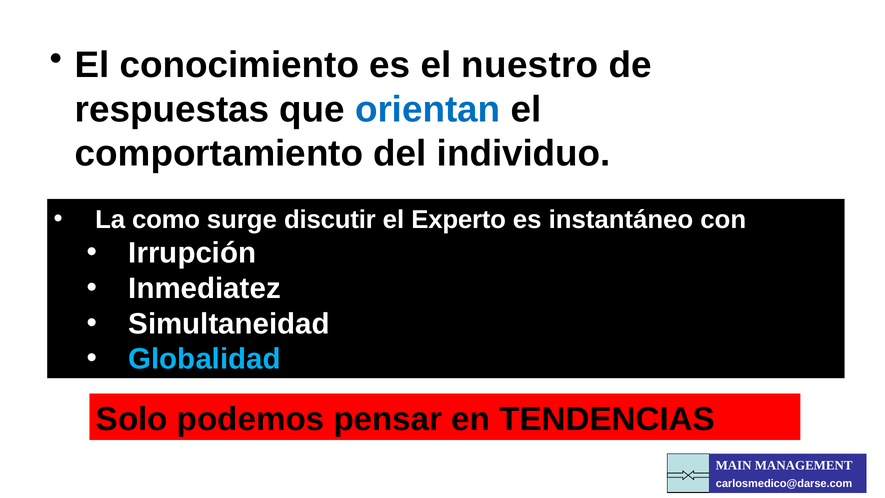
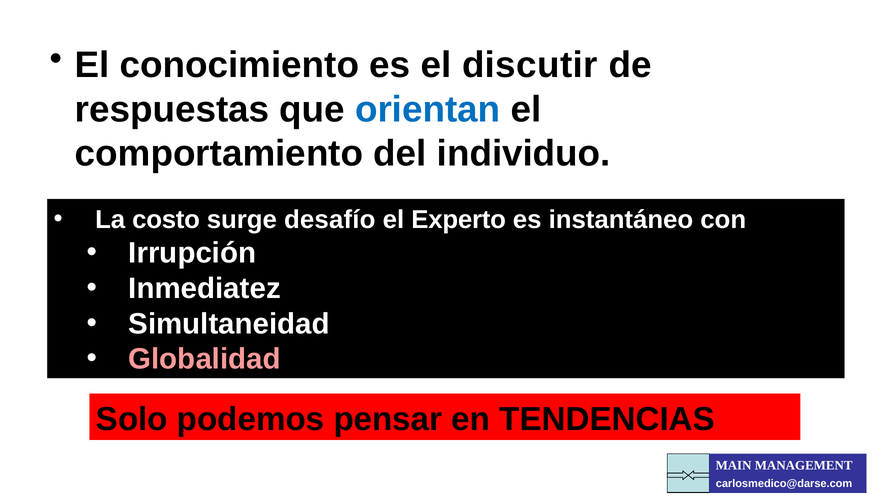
nuestro: nuestro -> discutir (530, 65)
como: como -> costo (166, 219)
discutir: discutir -> desafío (330, 219)
Globalidad colour: light blue -> pink (205, 359)
